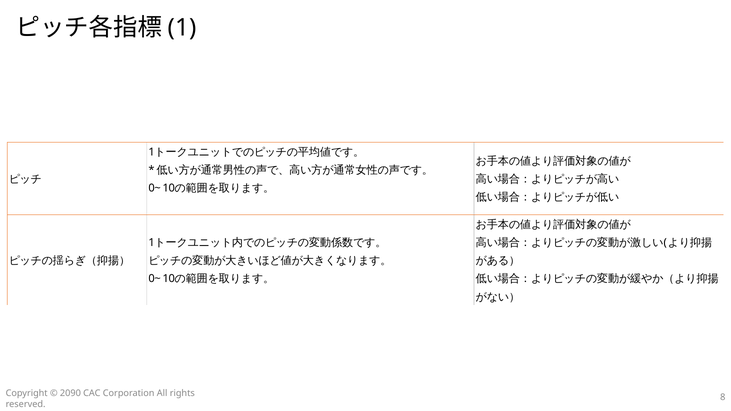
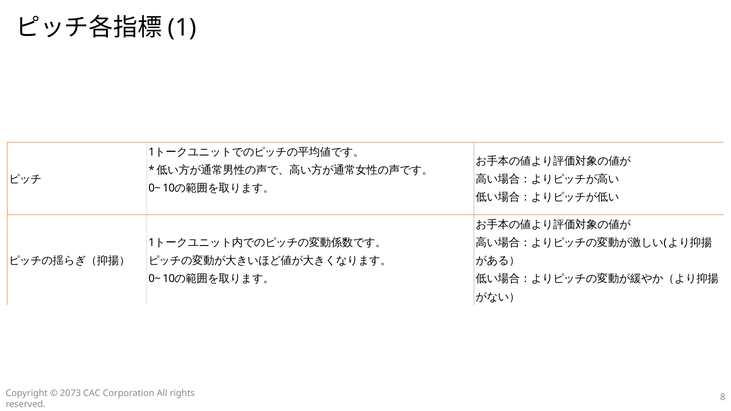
2090: 2090 -> 2073 (70, 394)
